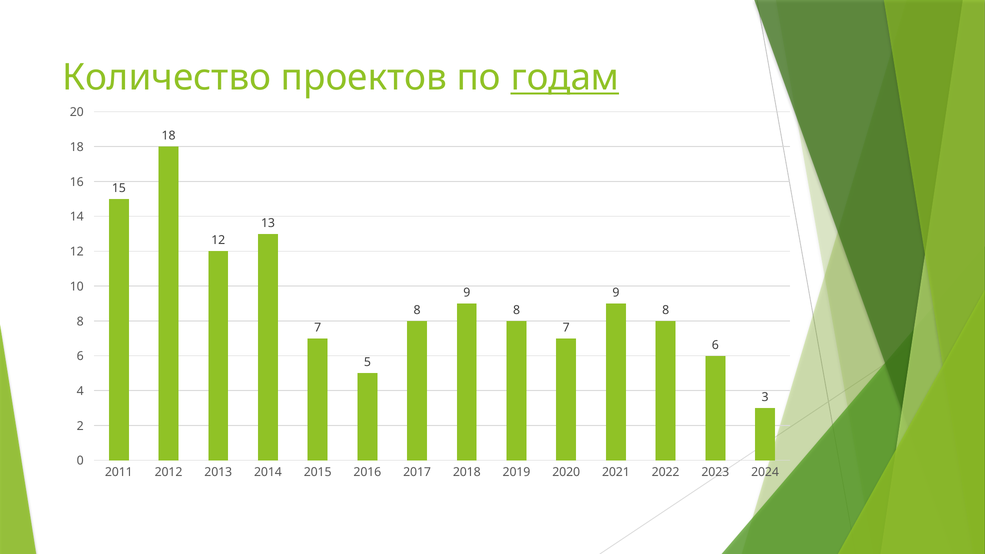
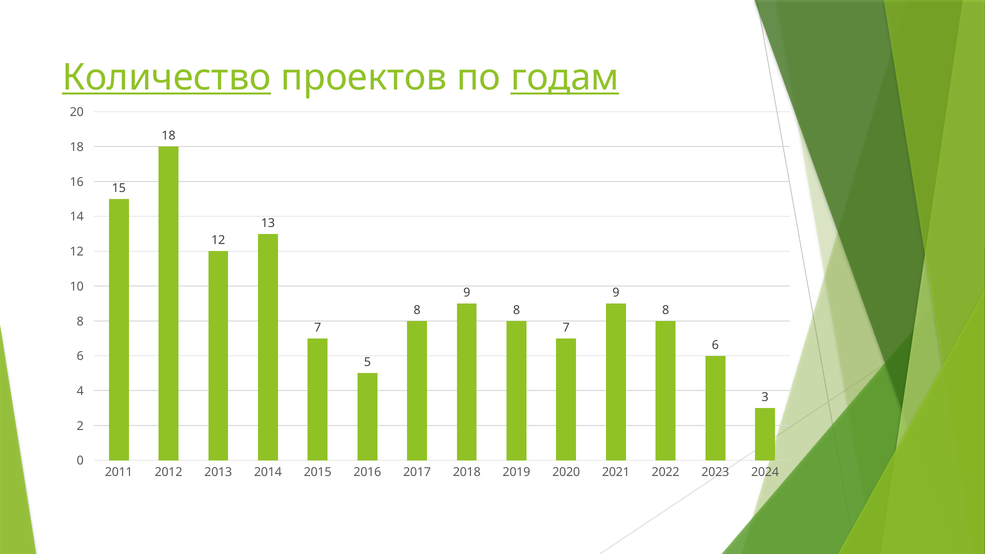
Количество underline: none -> present (167, 78)
